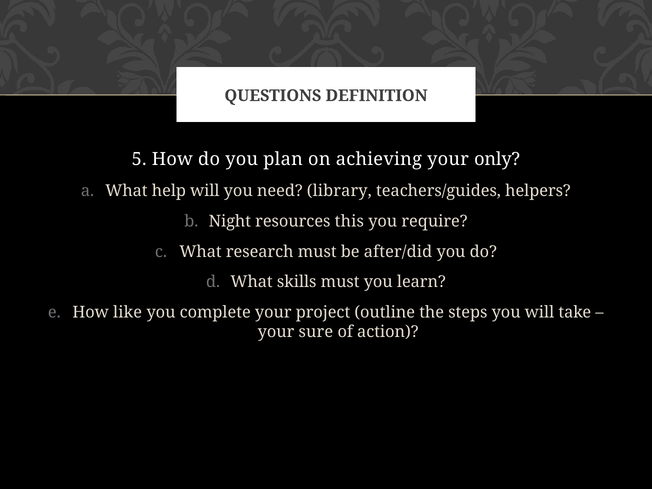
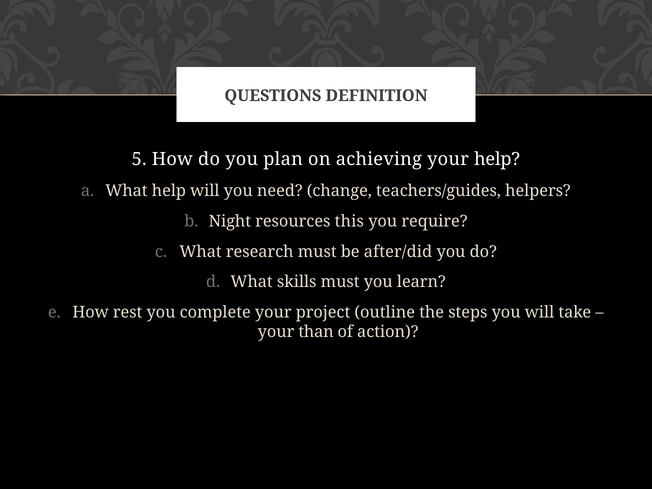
your only: only -> help (497, 159)
library: library -> change (339, 191)
like: like -> rest (128, 313)
sure: sure -> than (316, 332)
